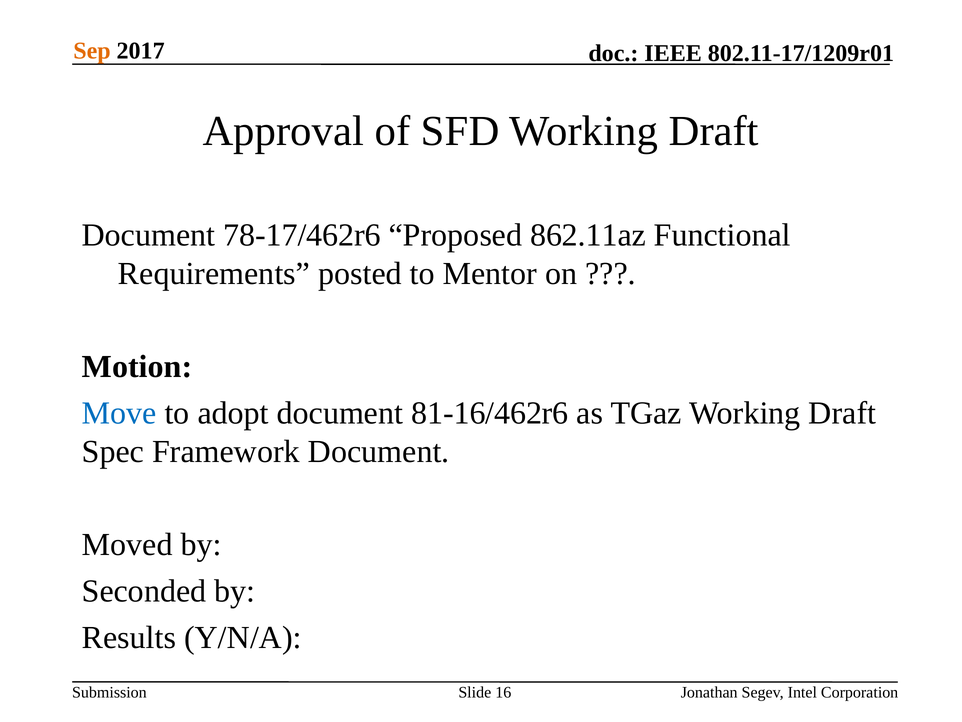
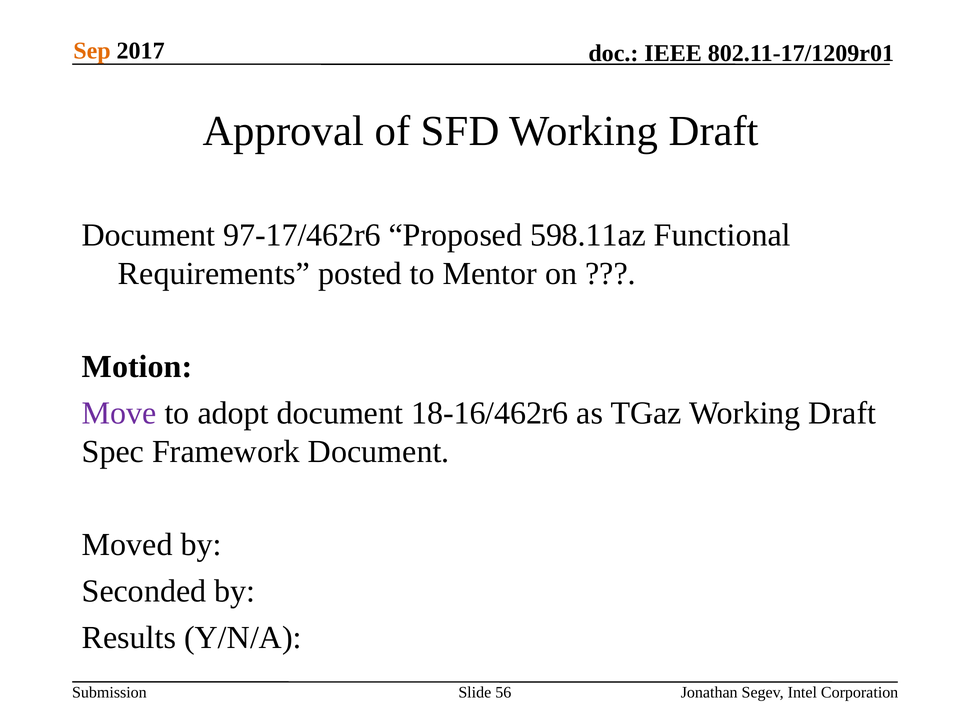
78-17/462r6: 78-17/462r6 -> 97-17/462r6 (302, 235)
862.11az: 862.11az -> 598.11az (588, 235)
Move colour: blue -> purple (119, 413)
81-16/462r6: 81-16/462r6 -> 18-16/462r6 (490, 413)
16: 16 -> 56 (503, 692)
